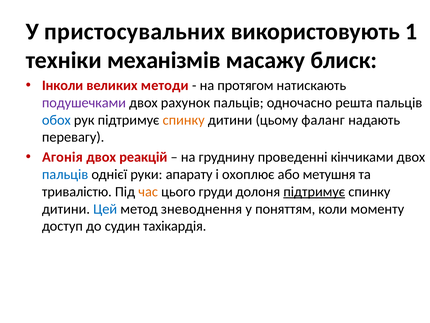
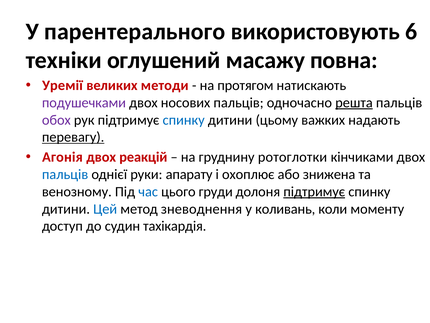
пристосувальних: пристосувальних -> парентерального (135, 32)
1: 1 -> 6 (411, 32)
механізмів: механізмів -> оглушений (164, 60)
блиск: блиск -> повна (344, 60)
Інколи: Інколи -> Уремії (62, 85)
рахунок: рахунок -> носових (186, 103)
решта underline: none -> present (354, 103)
обох colour: blue -> purple (56, 120)
спинку colour: orange -> blue (184, 120)
фаланг: фаланг -> важких (323, 120)
перевагу underline: none -> present (73, 137)
проведенні: проведенні -> ротоглотки (293, 157)
метушня: метушня -> знижена (329, 174)
тривалістю: тривалістю -> венозному (77, 191)
час colour: orange -> blue (148, 191)
поняттям: поняттям -> коливань (285, 209)
